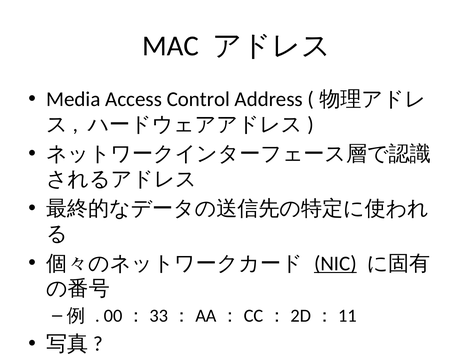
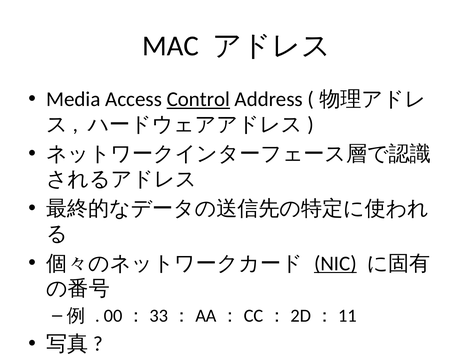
Control underline: none -> present (198, 99)
